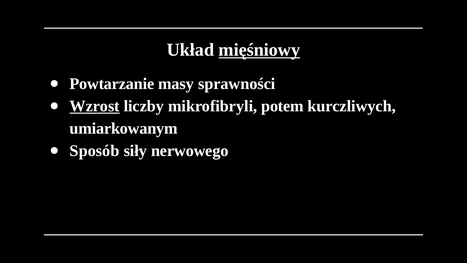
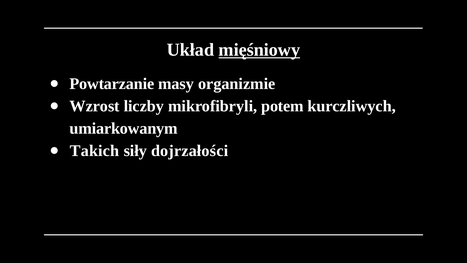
sprawności: sprawności -> organizmie (237, 84)
Wzrost underline: present -> none (95, 106)
Sposób: Sposób -> Takich (95, 151)
nerwowego: nerwowego -> dojrzałości (190, 151)
